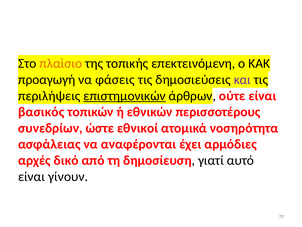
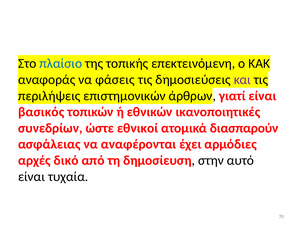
πλαίσιο colour: orange -> blue (61, 63)
προαγωγή: προαγωγή -> αναφοράς (47, 79)
επιστημονικών underline: present -> none (125, 96)
ούτε: ούτε -> γιατί (232, 96)
περισσοτέρους: περισσοτέρους -> ικανοποιητικές (218, 112)
νοσηρότητα: νοσηρότητα -> διασπαρούν (244, 128)
γιατί: γιατί -> στην (211, 160)
γίνουν: γίνουν -> τυχαία (68, 176)
